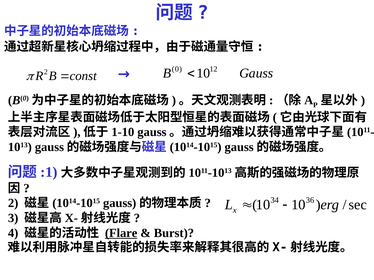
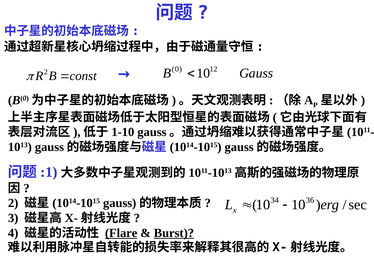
Burst underline: none -> present (174, 233)
